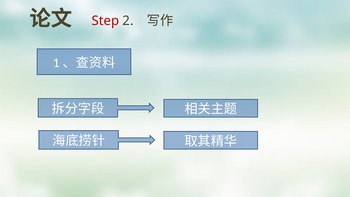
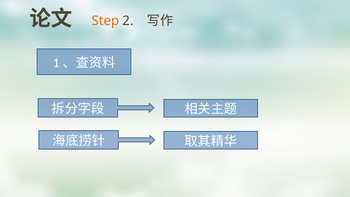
Step colour: red -> orange (105, 21)
